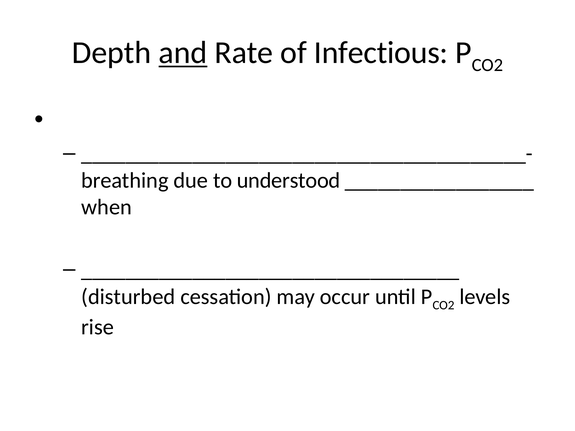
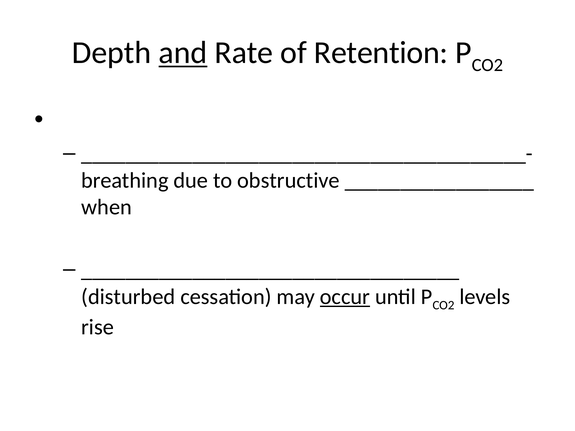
Infectious: Infectious -> Retention (381, 53)
understood: understood -> obstructive (288, 180)
occur underline: none -> present (345, 297)
